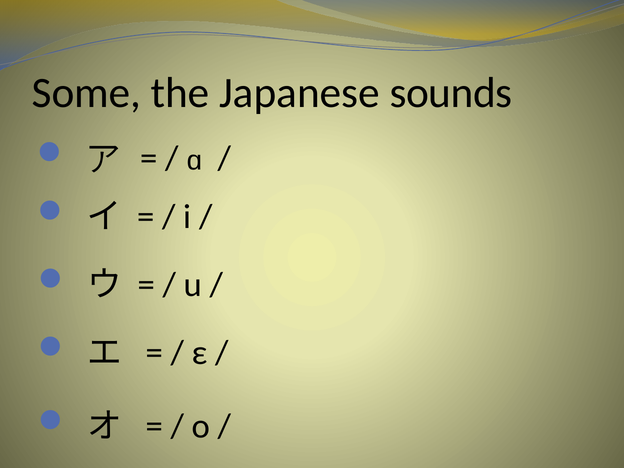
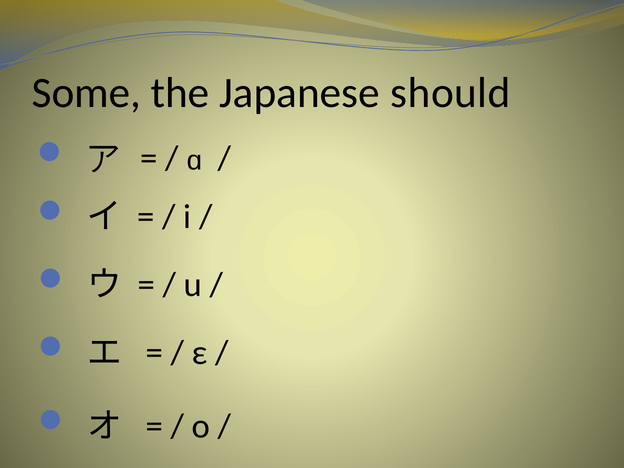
sounds: sounds -> should (451, 93)
